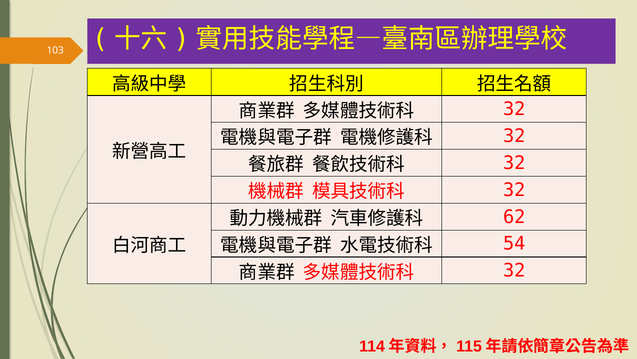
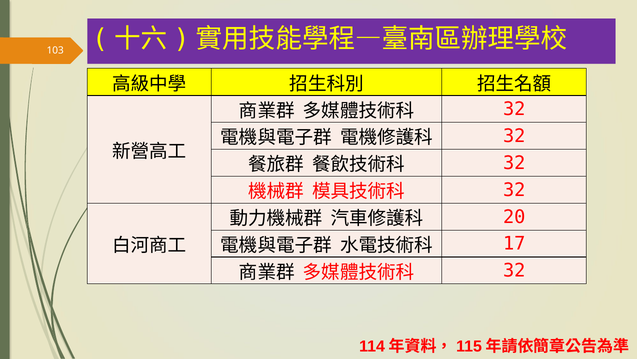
62: 62 -> 20 (514, 216)
54: 54 -> 17 (514, 243)
